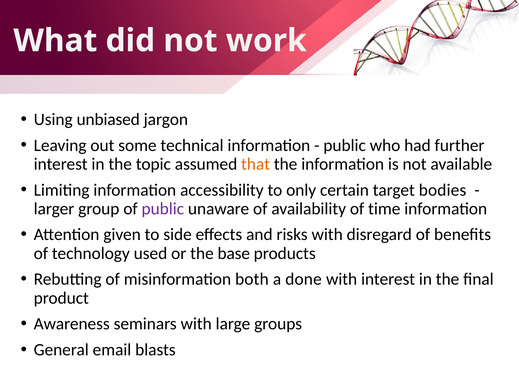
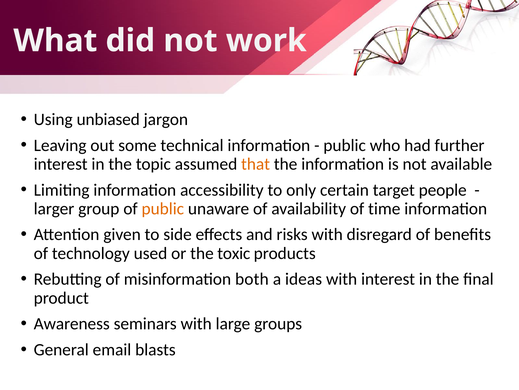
bodies: bodies -> people (443, 190)
public colour: purple -> orange (163, 208)
base: base -> toxic (234, 253)
done: done -> ideas (304, 279)
